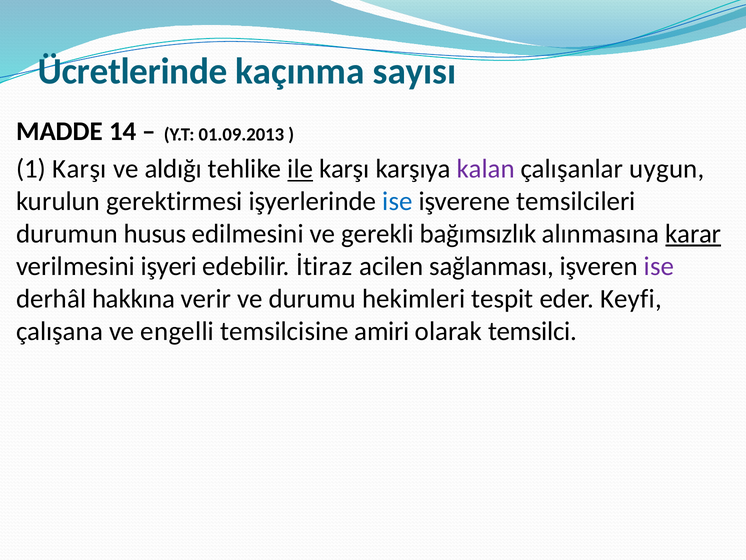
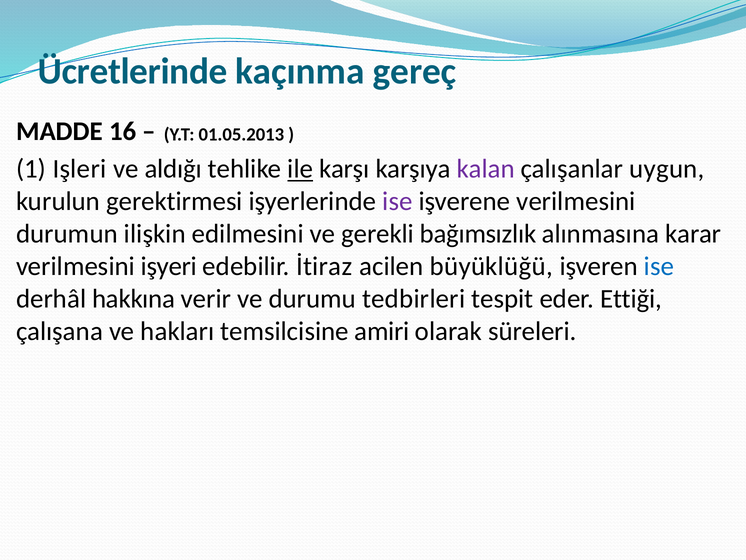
sayısı: sayısı -> gereç (415, 72)
14: 14 -> 16 (123, 131)
01.09.2013: 01.09.2013 -> 01.05.2013 (241, 135)
1 Karşı: Karşı -> Işleri (79, 169)
ise colour: blue -> purple (398, 201)
işverene temsilcileri: temsilcileri -> verilmesini (576, 201)
husus: husus -> ilişkin (155, 234)
karar underline: present -> none (693, 234)
sağlanması: sağlanması -> büyüklüğü (491, 266)
ise colour: purple -> blue (659, 266)
hekimleri: hekimleri -> tedbirleri (414, 298)
Keyfi: Keyfi -> Ettiği (631, 298)
engelli: engelli -> hakları (177, 331)
temsilci: temsilci -> süreleri (532, 331)
